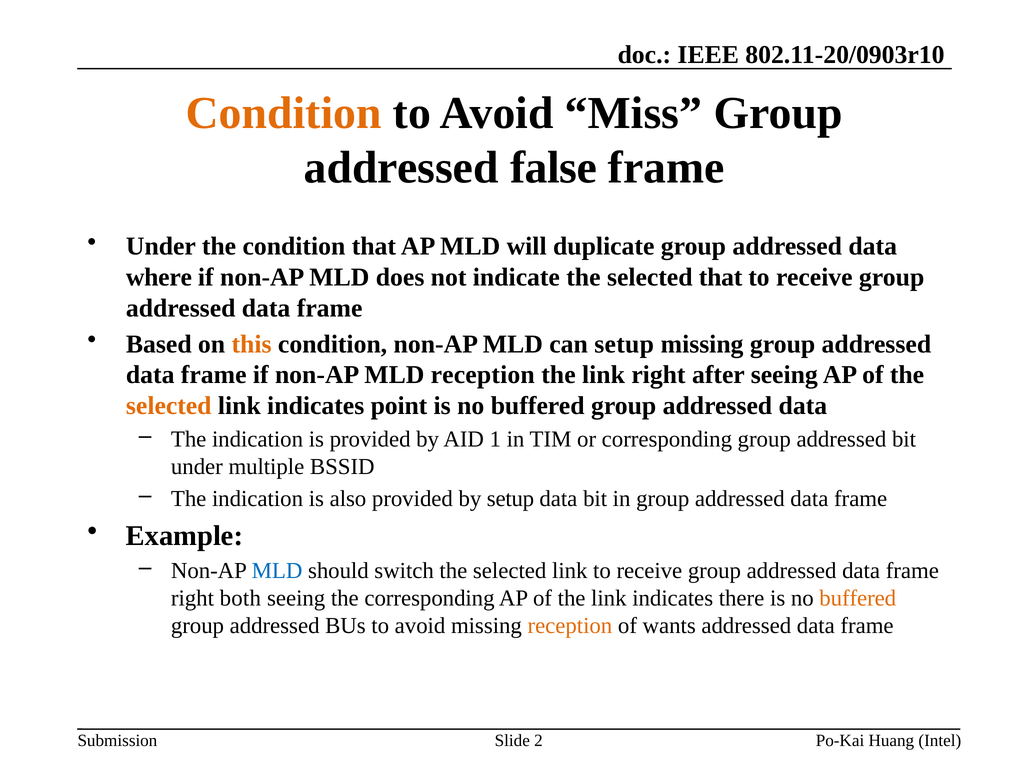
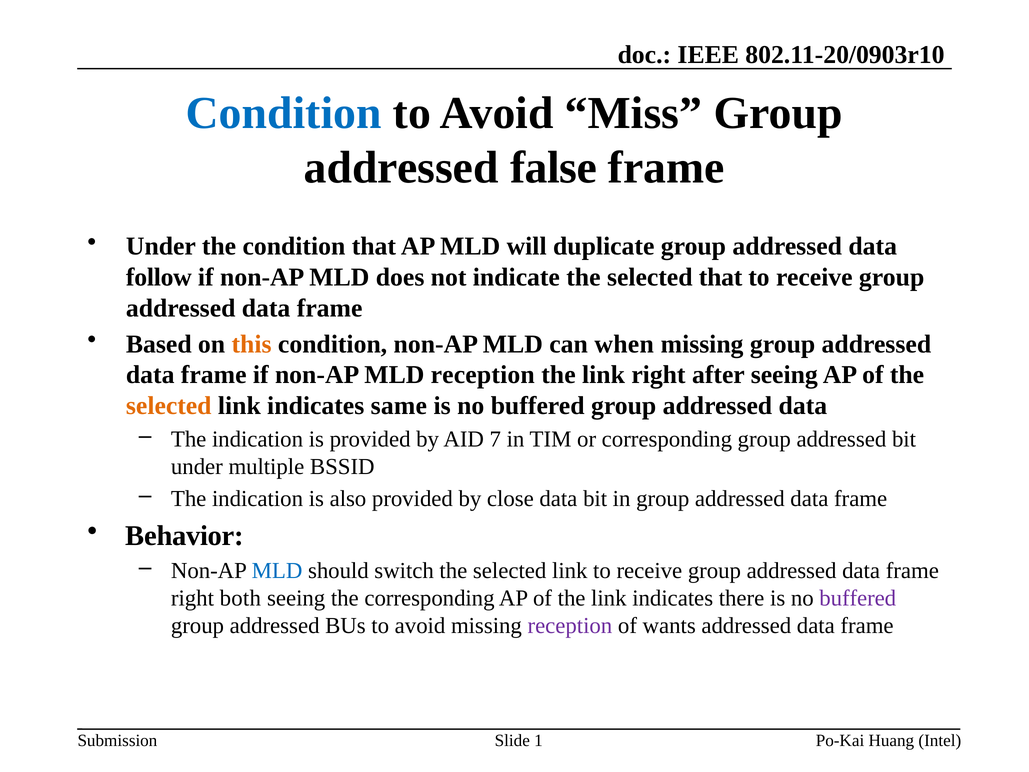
Condition colour: orange -> blue (284, 113)
where: where -> follow (159, 277)
can setup: setup -> when (624, 344)
point: point -> same (399, 406)
1: 1 -> 7 (495, 439)
by setup: setup -> close (510, 499)
Example: Example -> Behavior (185, 536)
buffered colour: orange -> purple (858, 598)
reception colour: orange -> purple (570, 626)
2: 2 -> 1 (538, 740)
